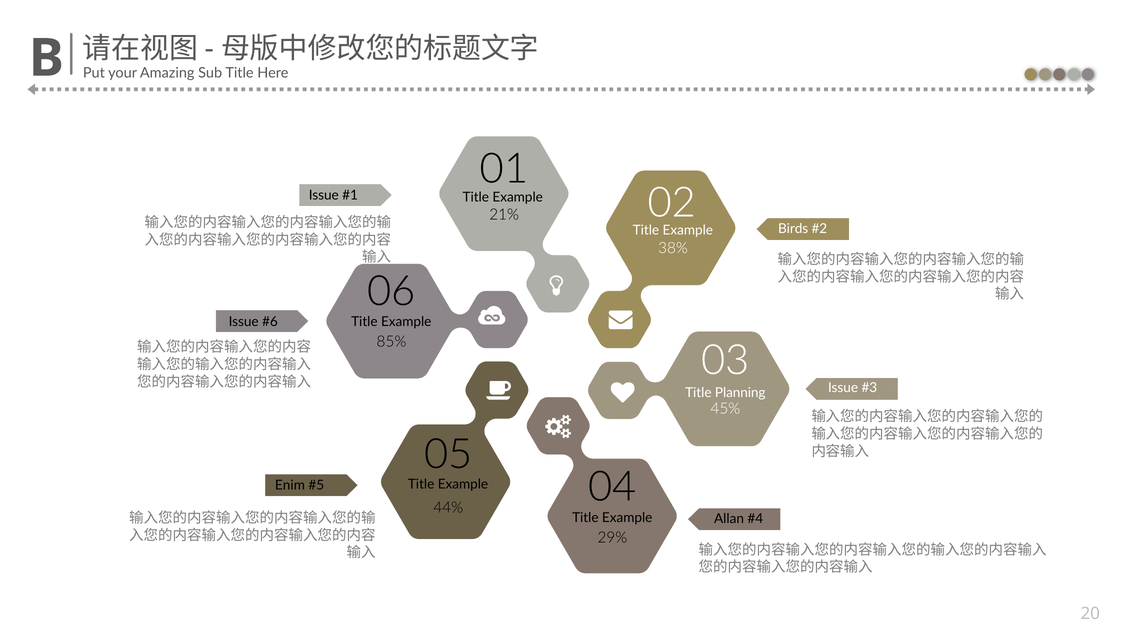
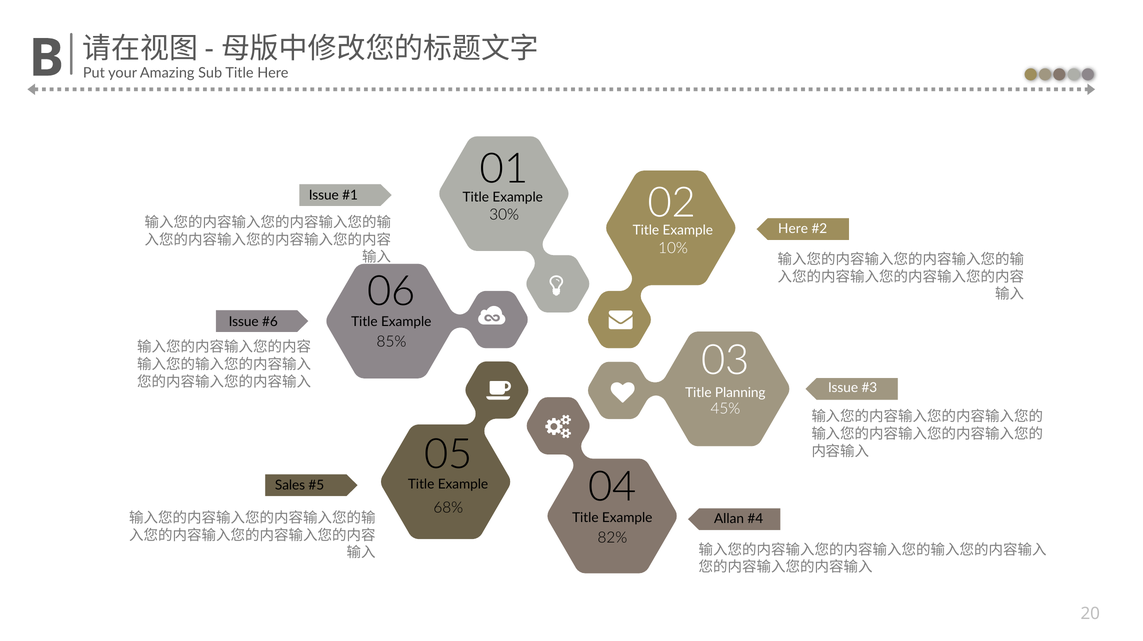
21%: 21% -> 30% (504, 215)
Birds: Birds -> Here (793, 229)
38%: 38% -> 10% (673, 248)
Enim: Enim -> Sales (290, 486)
44%: 44% -> 68% (448, 508)
29%: 29% -> 82% (612, 538)
